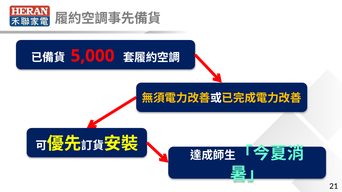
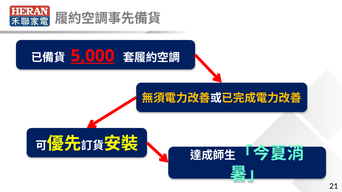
5,000 underline: none -> present (93, 56)
